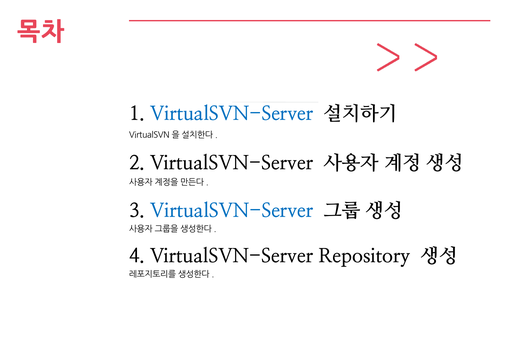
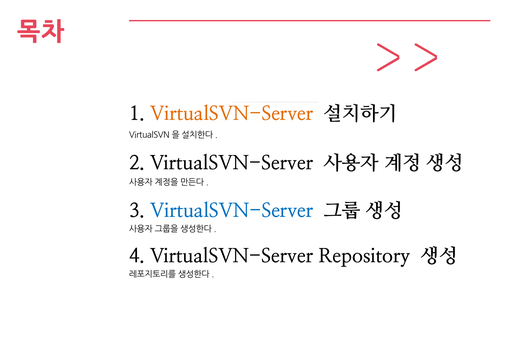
VirtualSVN-Server colour: blue -> orange (232, 114)
